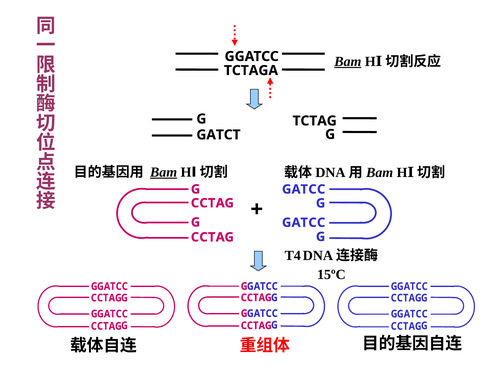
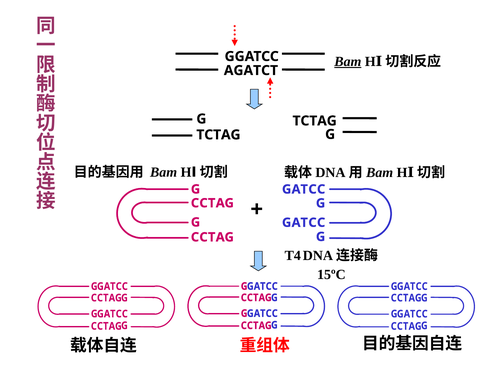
TCTAGA: TCTAGA -> AGATCT (251, 70)
GATCT: GATCT -> TCTAG (218, 135)
Bam underline: present -> none (164, 172)
